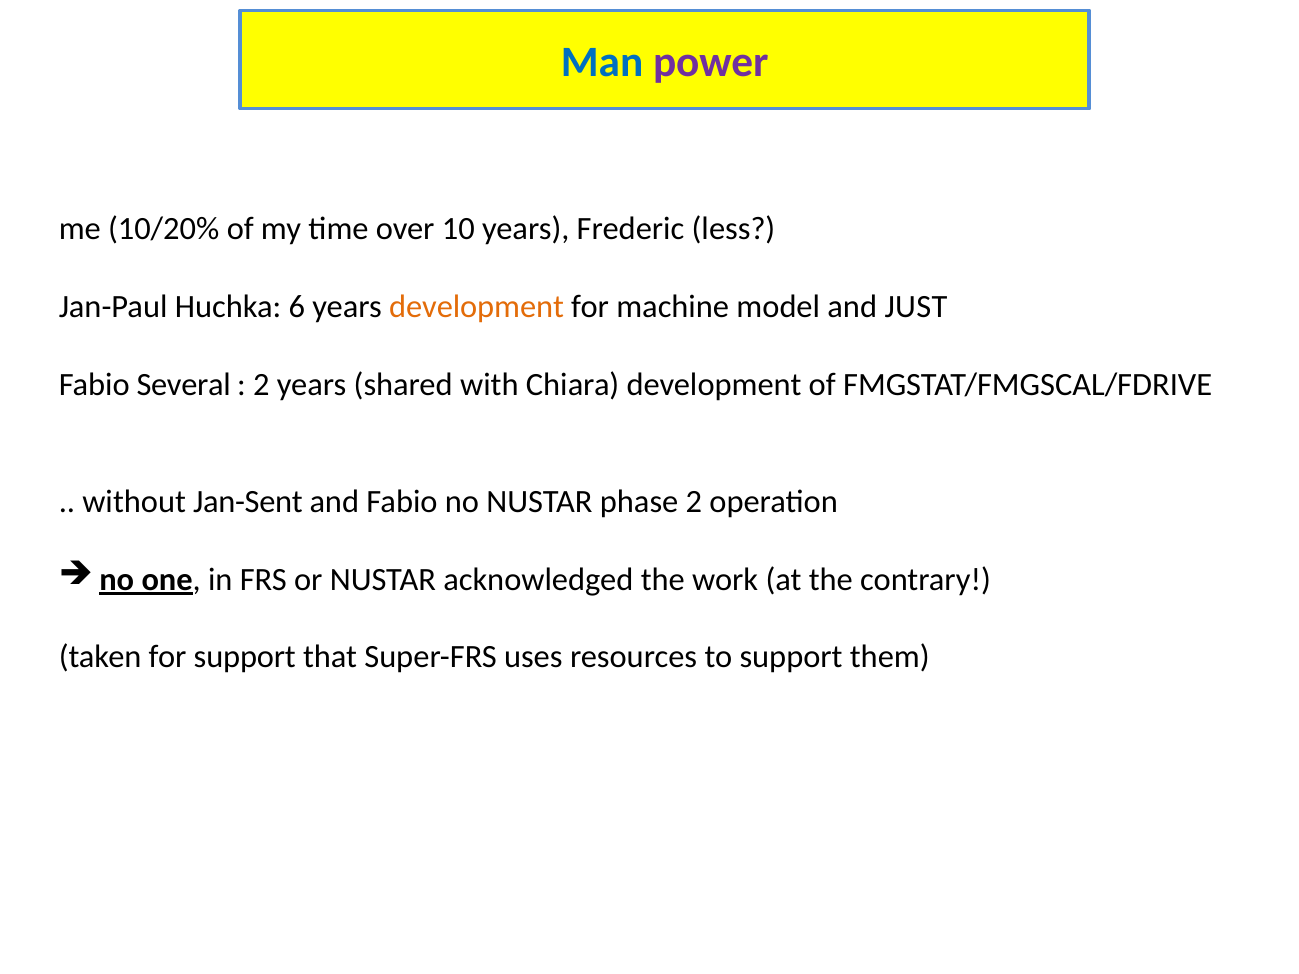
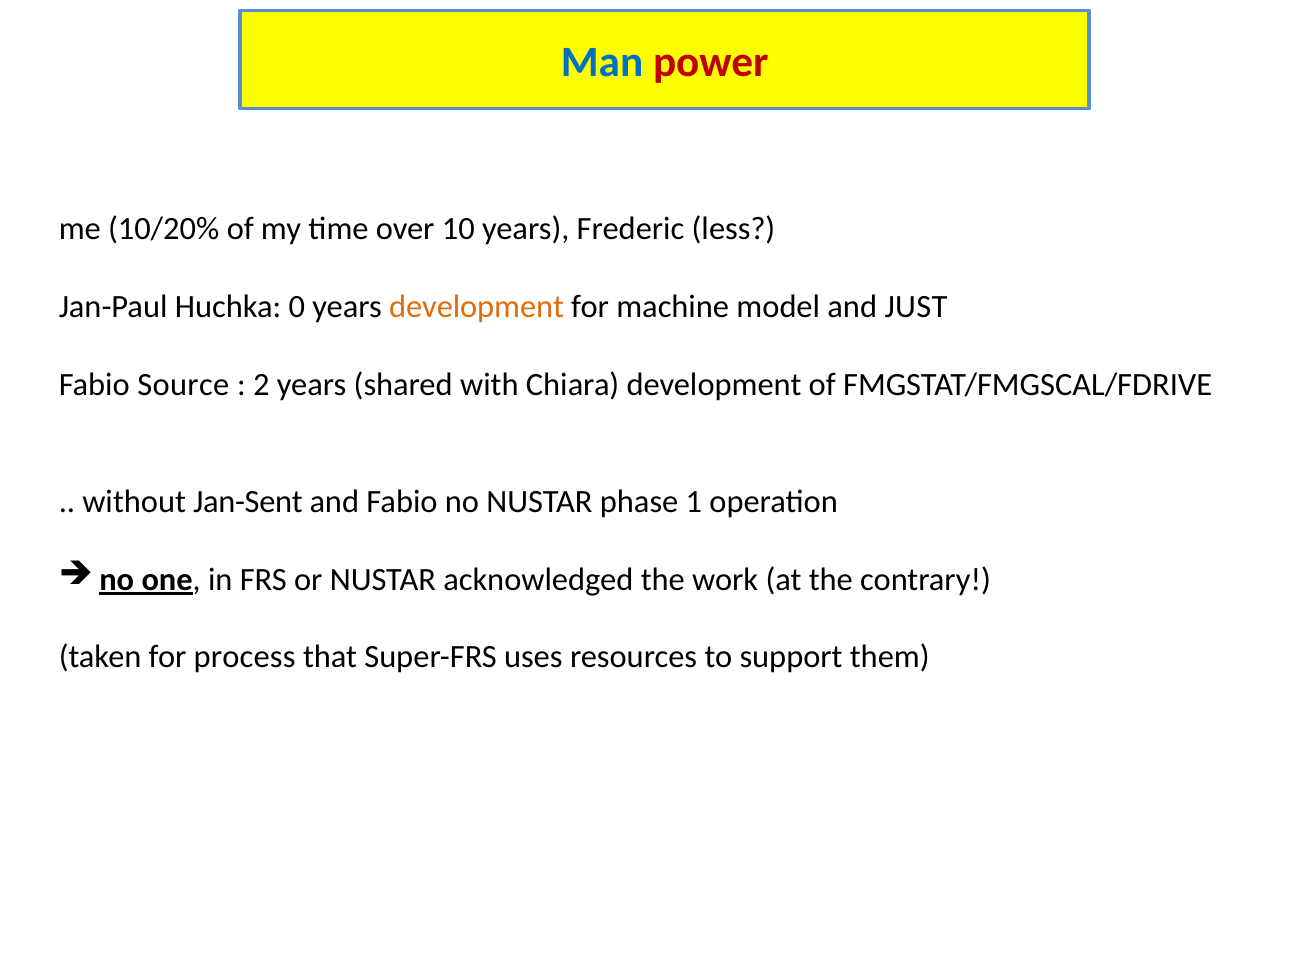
power colour: purple -> red (711, 63)
6: 6 -> 0 (297, 307)
Several: Several -> Source (183, 385)
phase 2: 2 -> 1 (694, 502)
for support: support -> process (245, 657)
